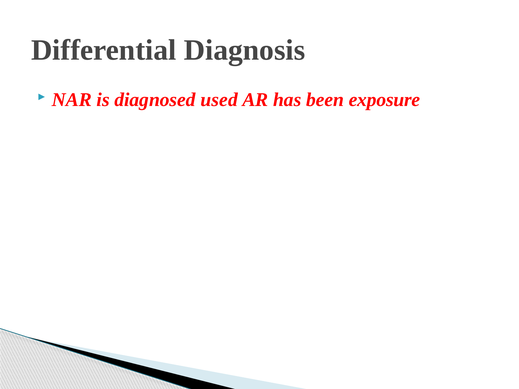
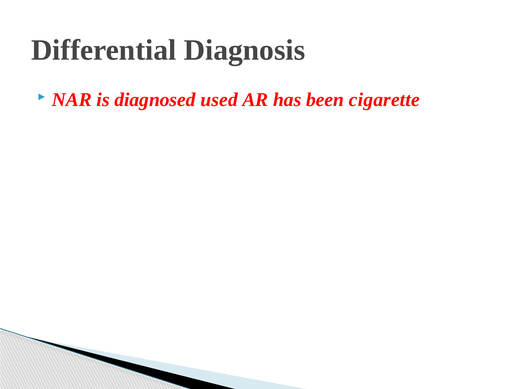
exposure: exposure -> cigarette (384, 100)
